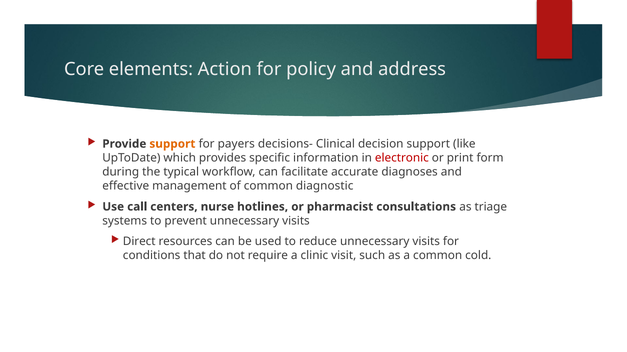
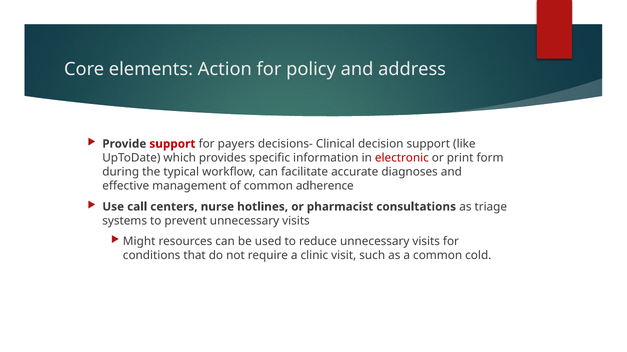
support colour: orange -> red (172, 144)
diagnostic: diagnostic -> adherence (325, 186)
Direct: Direct -> Might (139, 242)
